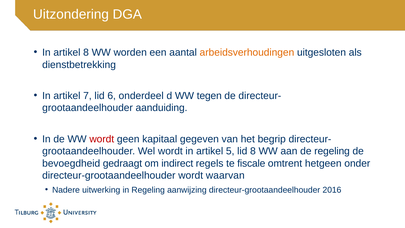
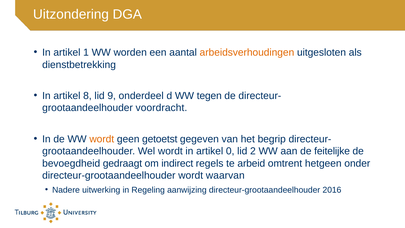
artikel 8: 8 -> 1 (86, 53)
7: 7 -> 8 (87, 96)
6: 6 -> 9 (112, 96)
aanduiding: aanduiding -> voordracht (161, 108)
wordt colour: red -> orange (102, 139)
kapitaal: kapitaal -> getoetst (160, 139)
5: 5 -> 0 (230, 151)
lid 8: 8 -> 2 (253, 151)
de regeling: regeling -> feitelijke (332, 151)
fiscale: fiscale -> arbeid (251, 163)
